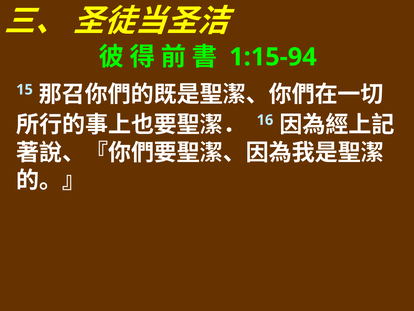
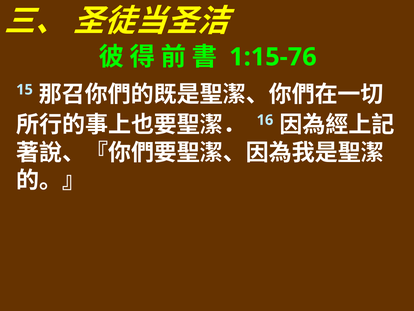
1:15-94: 1:15-94 -> 1:15-76 (273, 57)
